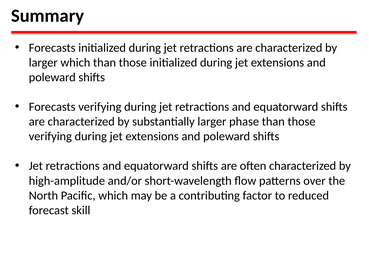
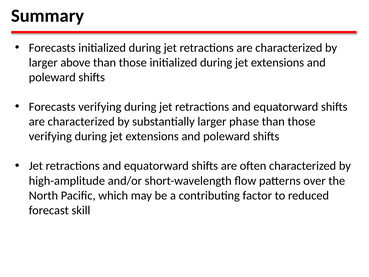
larger which: which -> above (75, 62)
